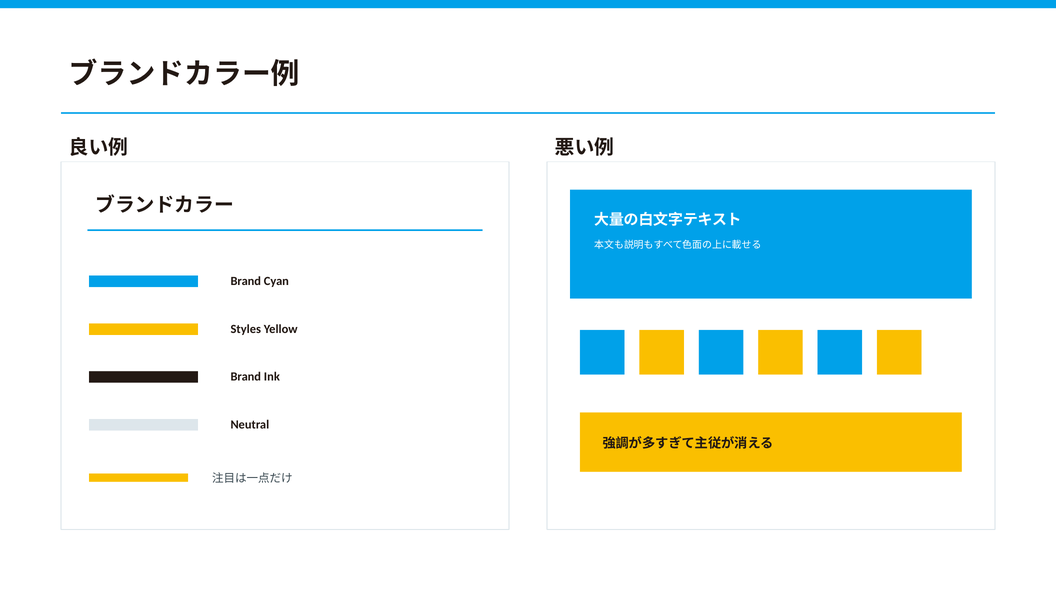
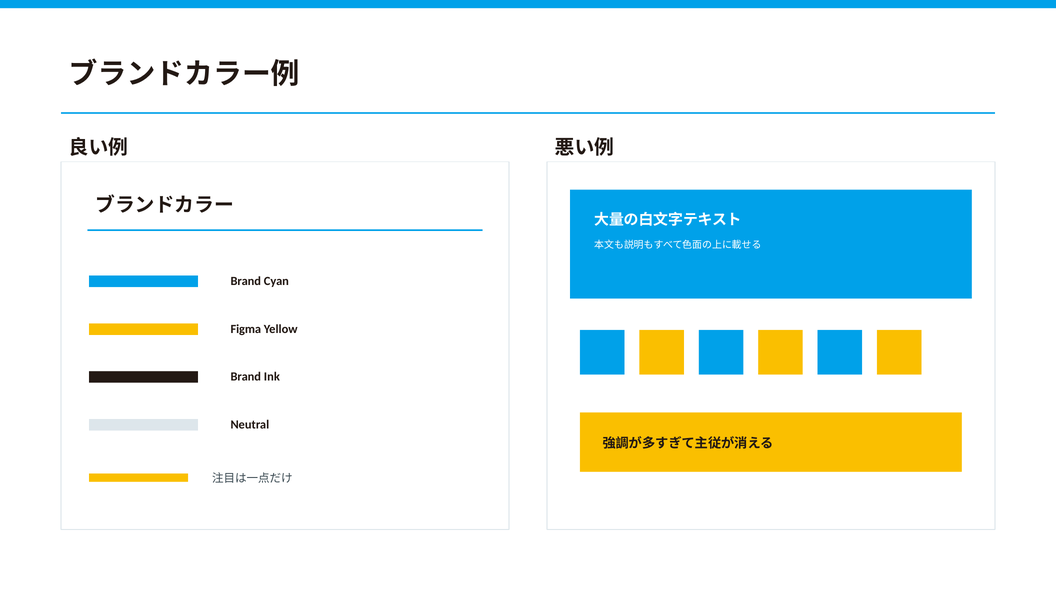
Styles: Styles -> Figma (246, 329)
